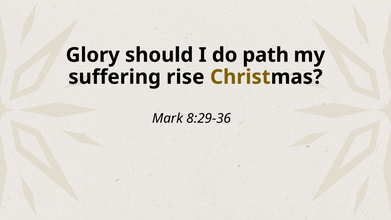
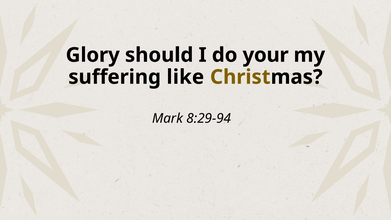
path: path -> your (266, 55)
rise: rise -> like (185, 77)
8:29-36: 8:29-36 -> 8:29-94 (209, 118)
